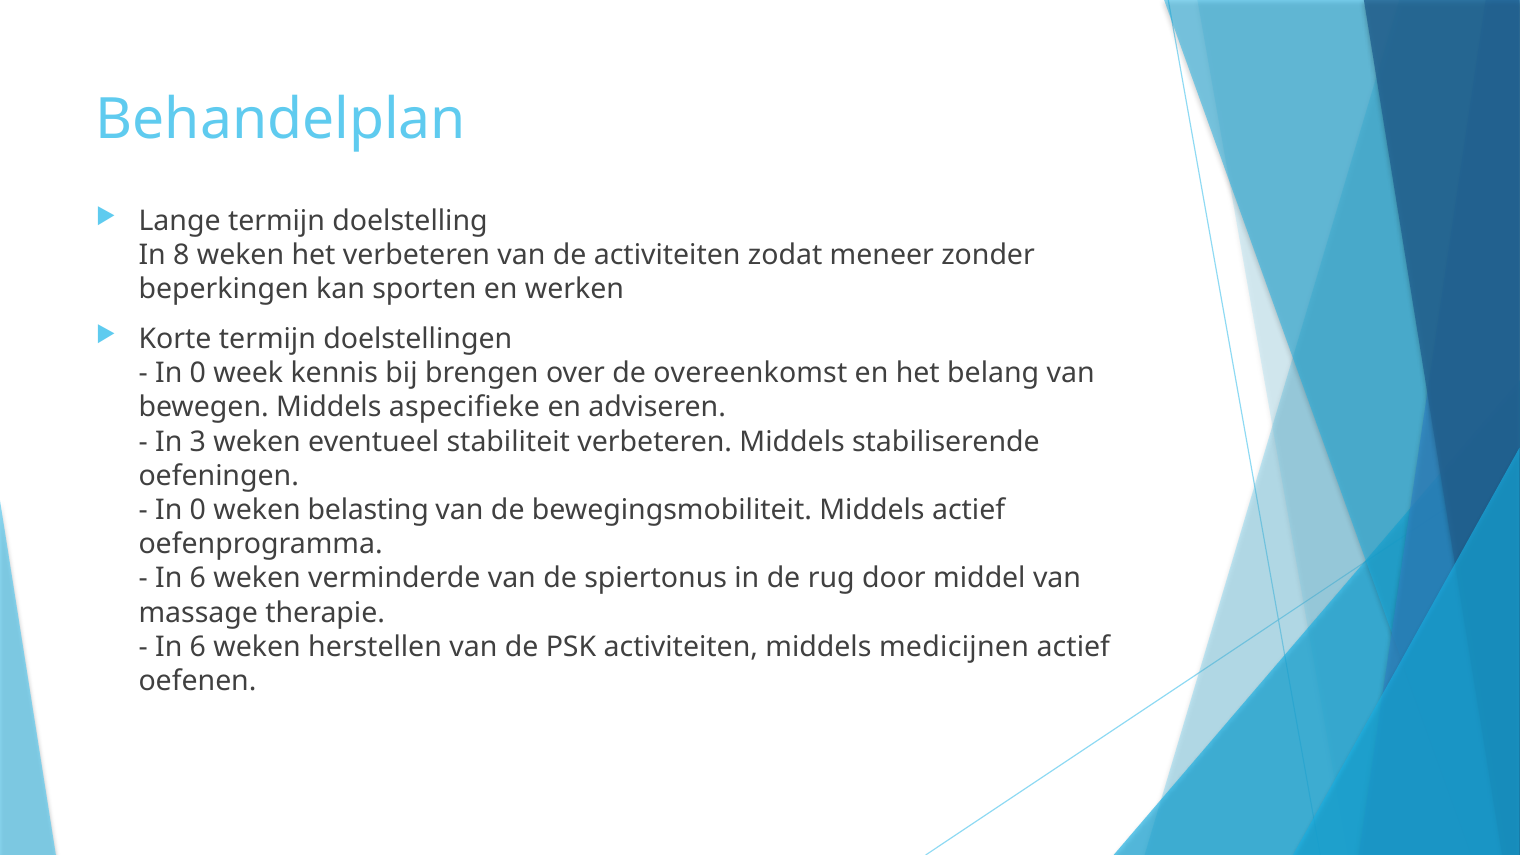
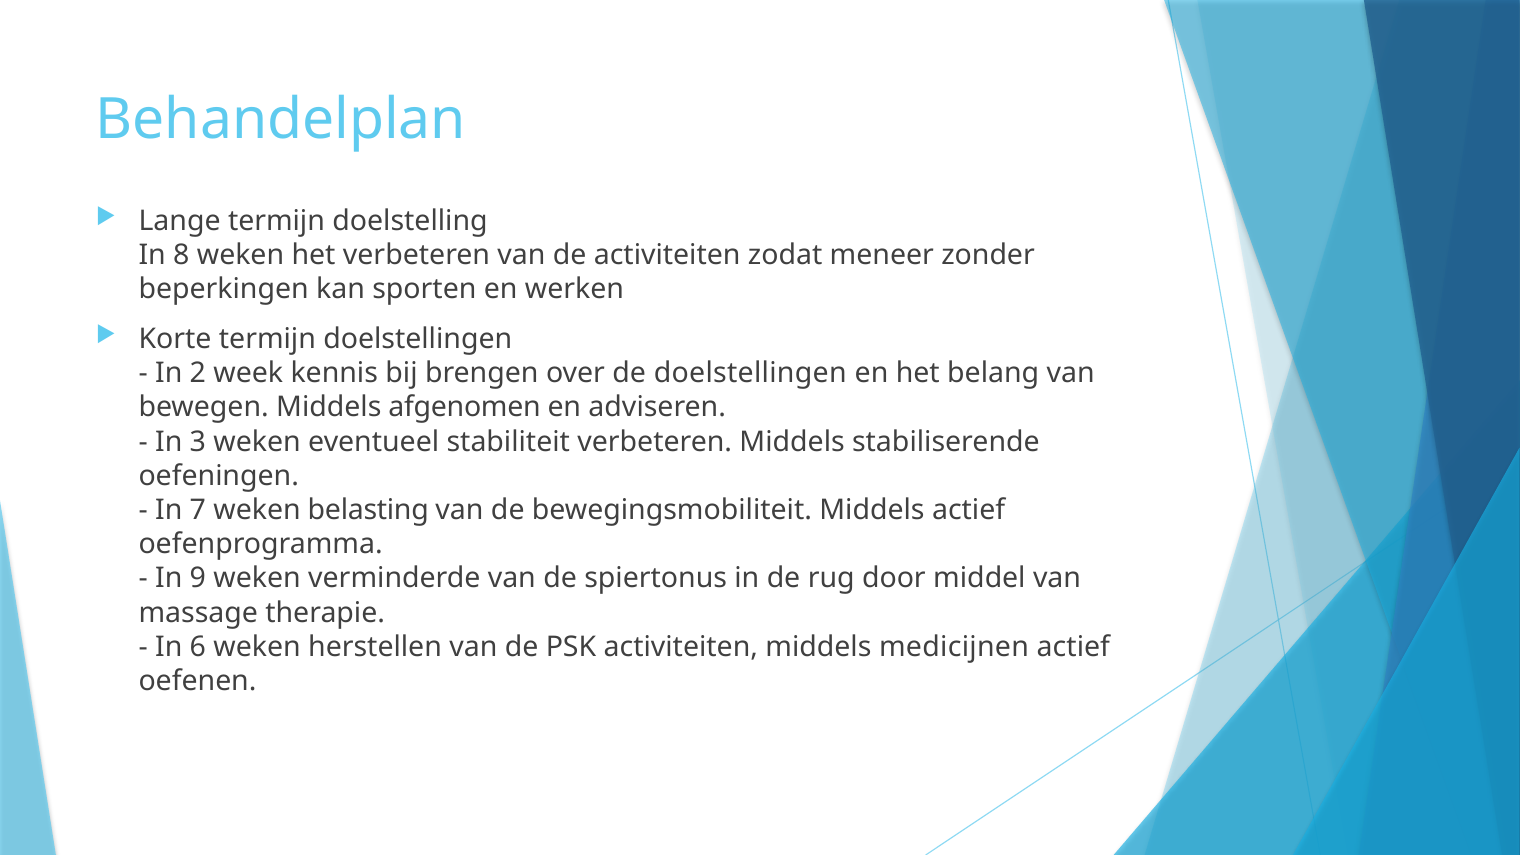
0: 0 -> 2 (198, 373)
de overeenkomst: overeenkomst -> doelstellingen (750, 373)
aspecifieke: aspecifieke -> afgenomen (465, 408)
0: 0 -> 7 (198, 510)
6: 6 -> 9 (198, 579)
